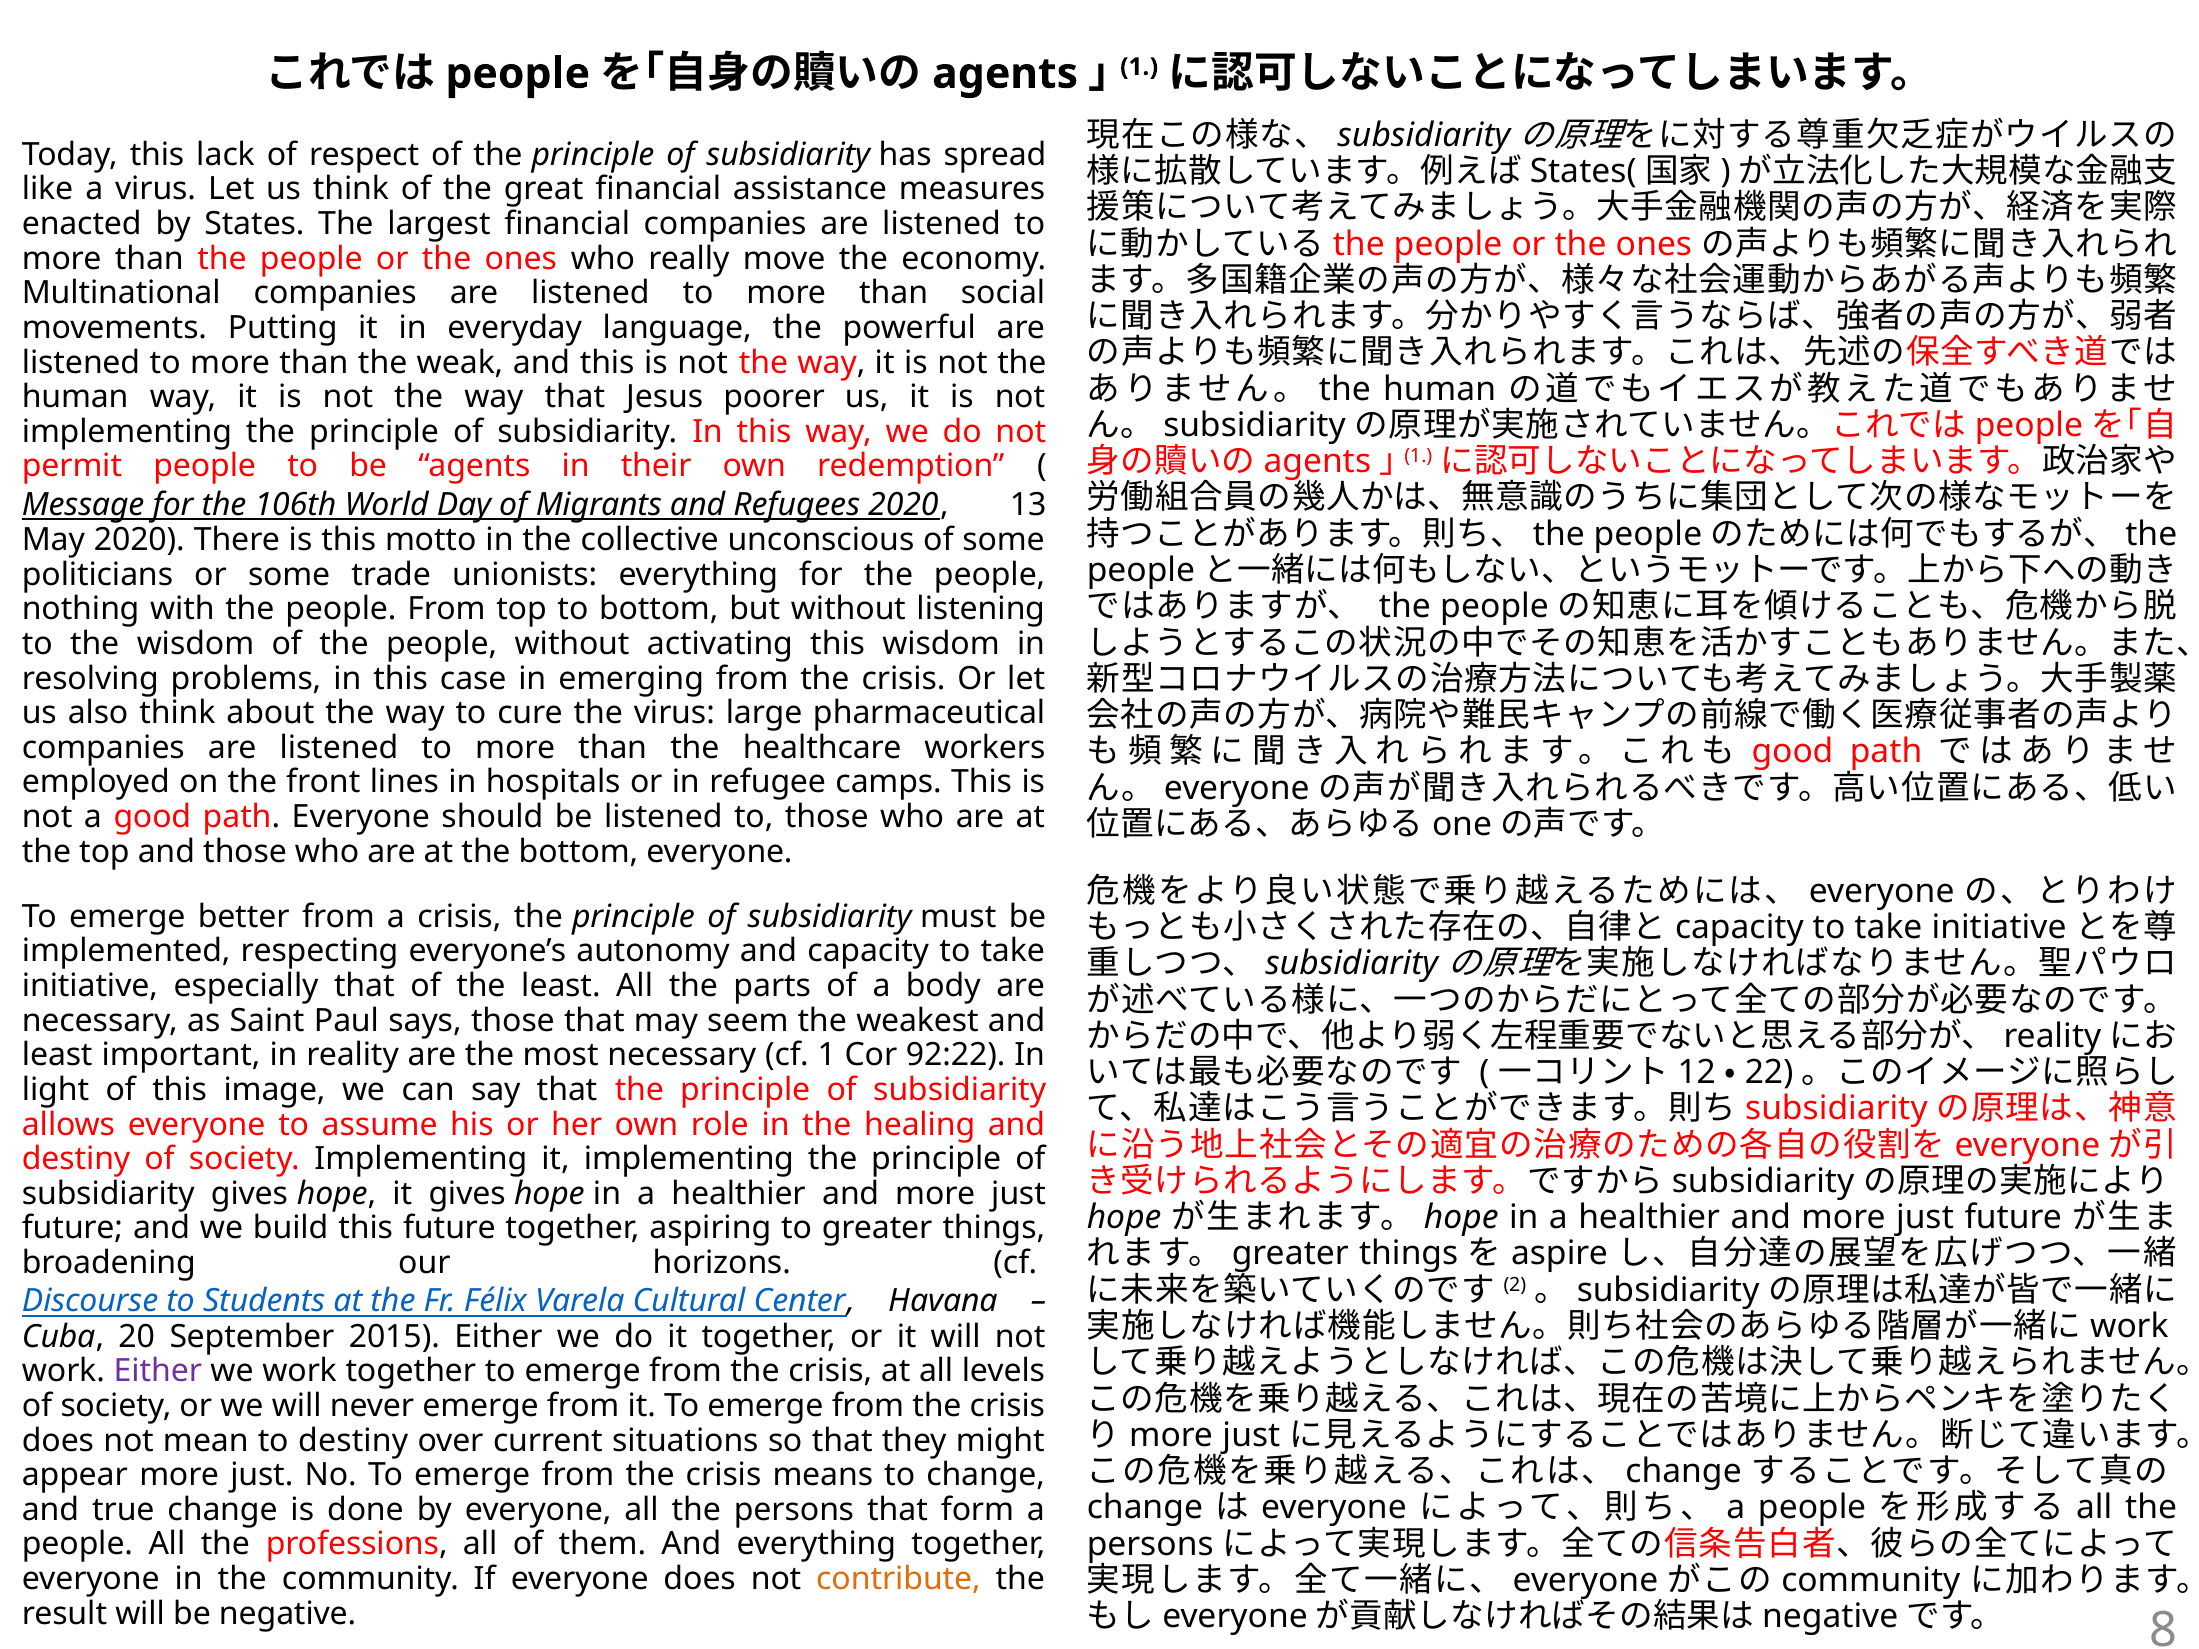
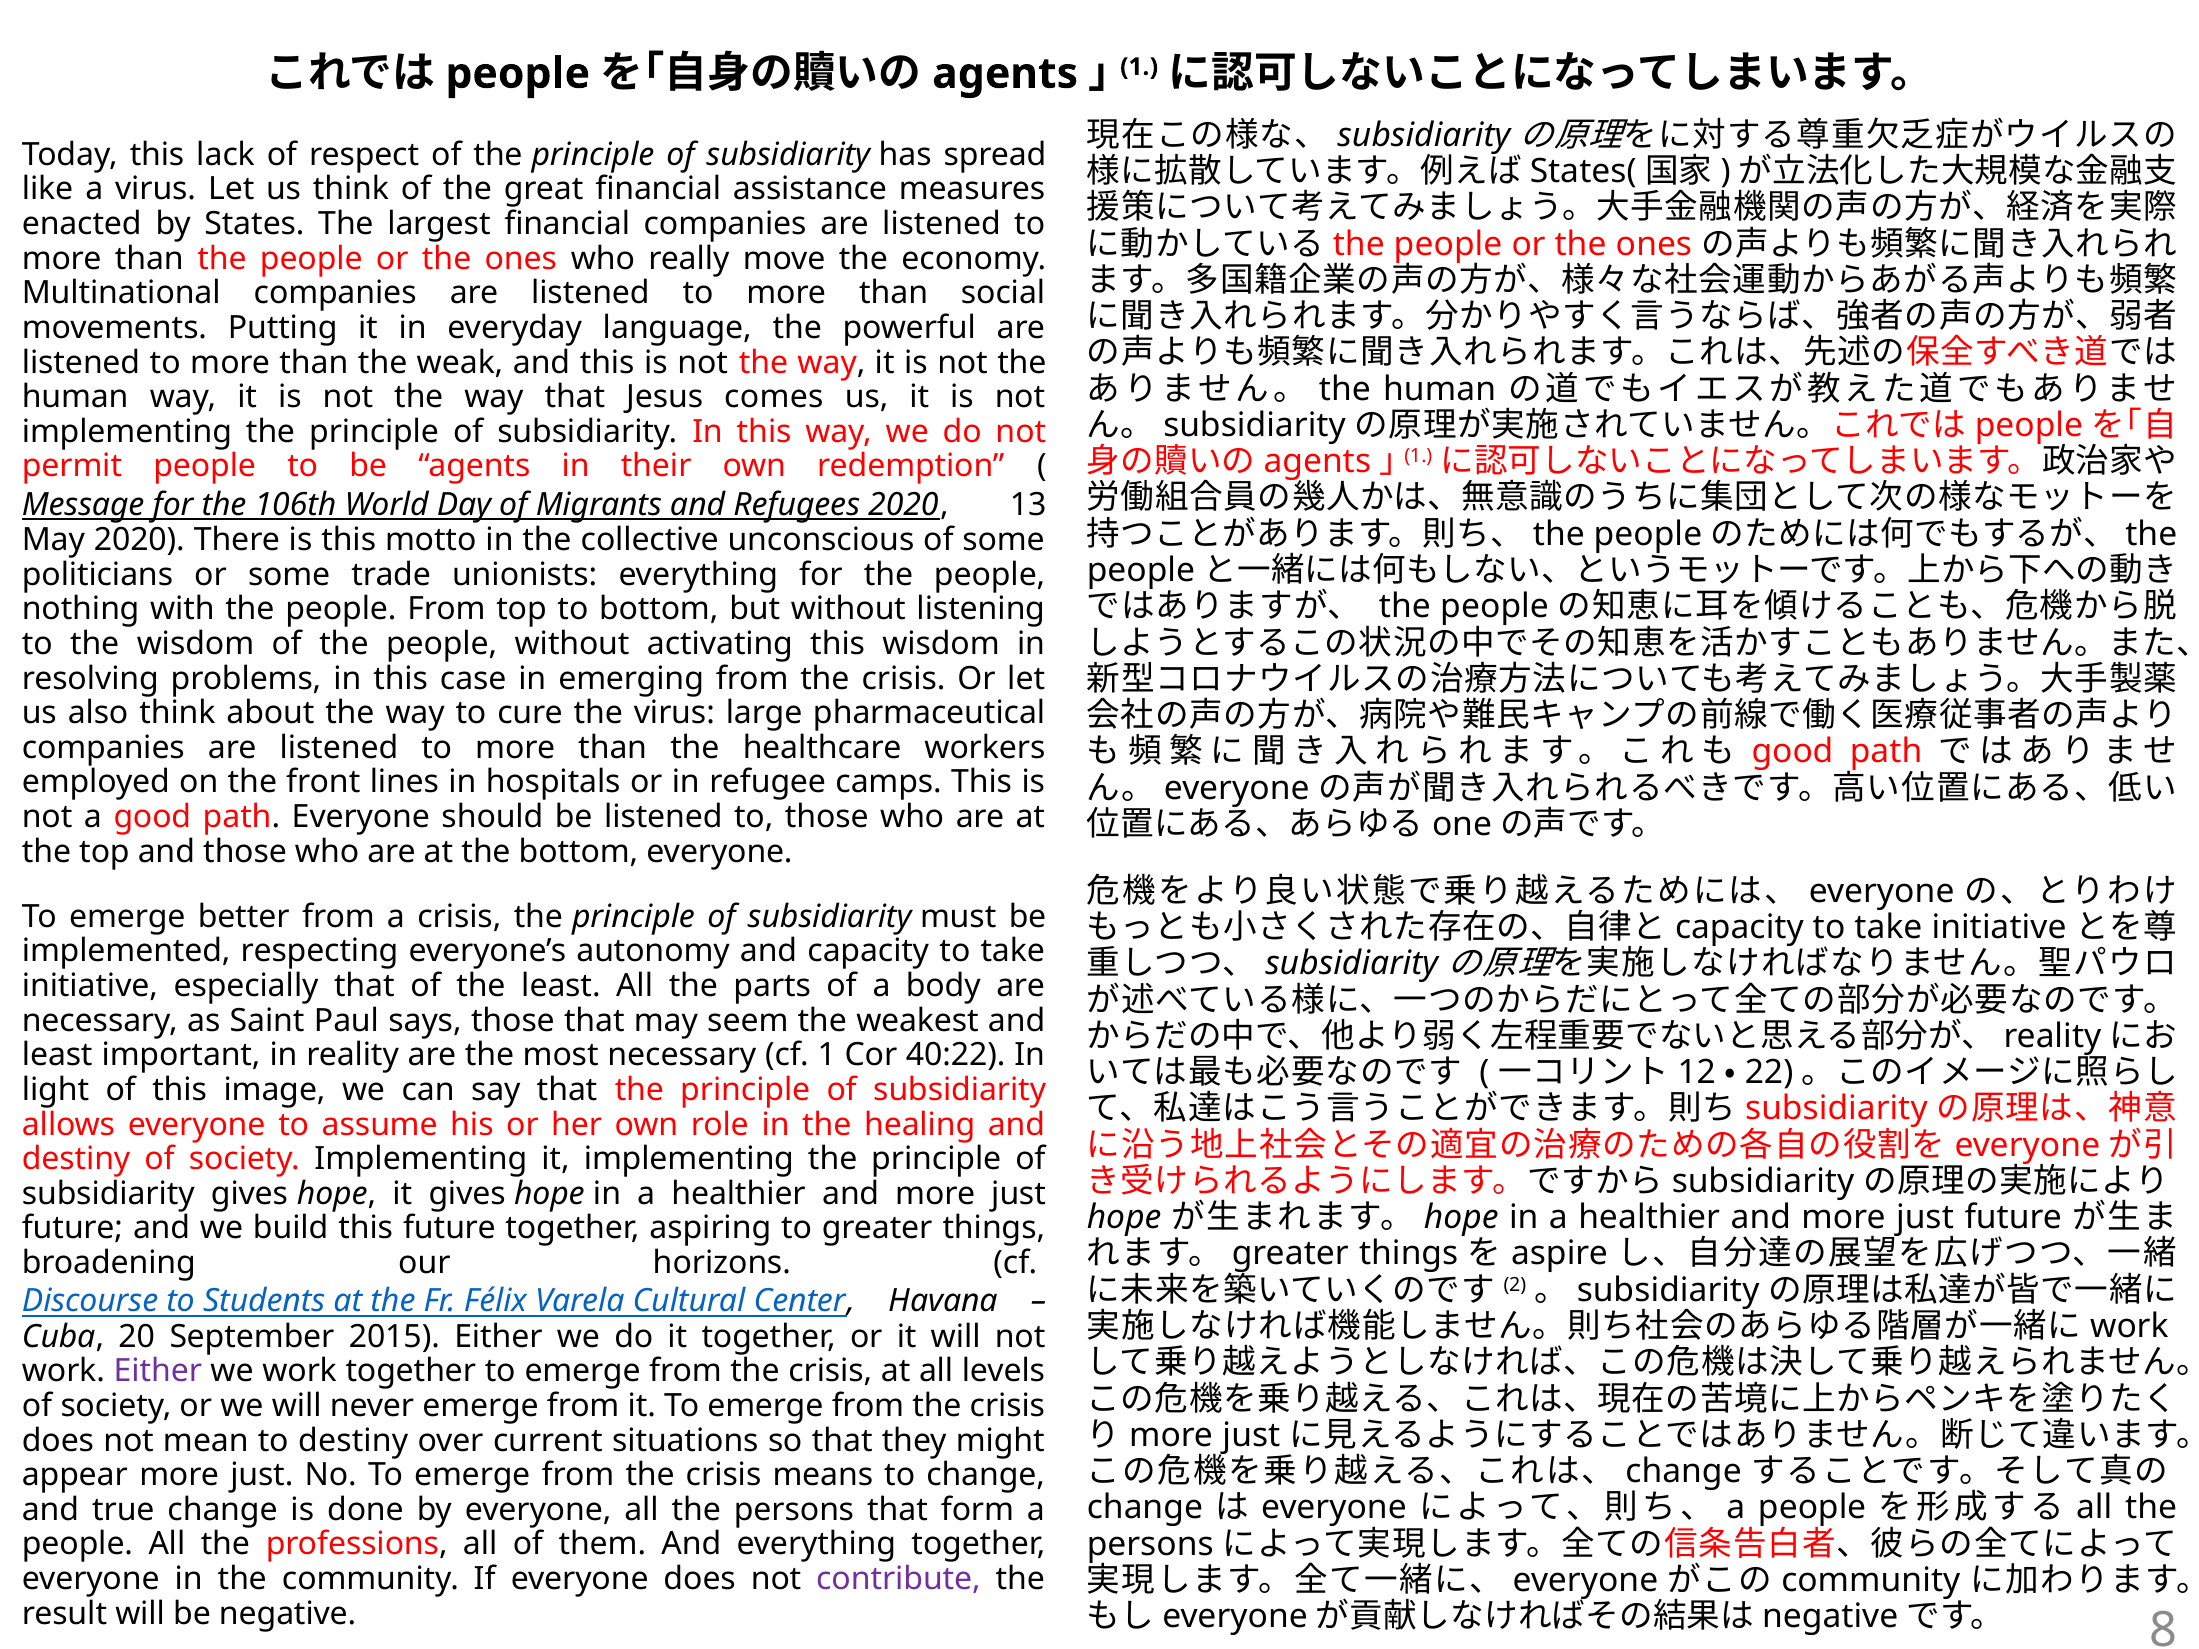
poorer: poorer -> comes (774, 397)
92:22: 92:22 -> 40:22 (956, 1055)
contribute colour: orange -> purple (899, 1579)
